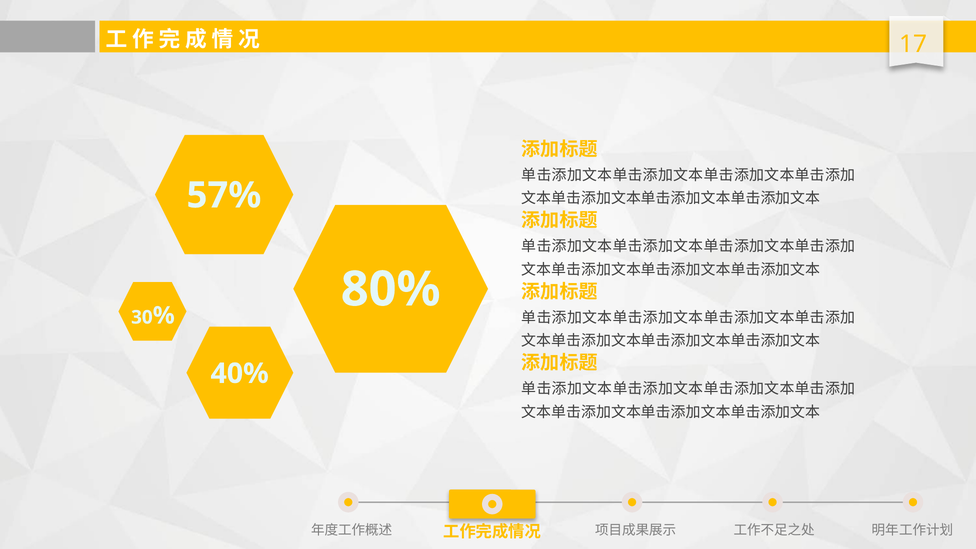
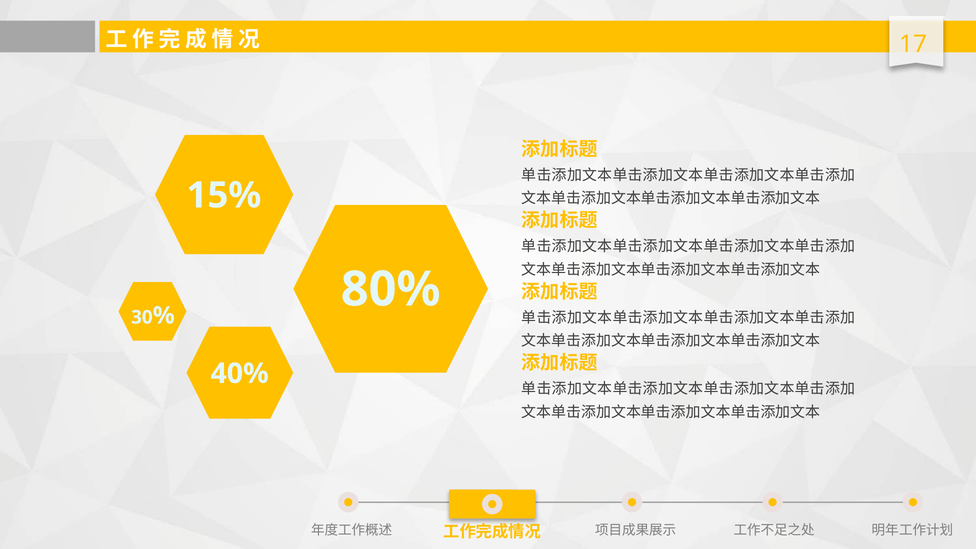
57%: 57% -> 15% (224, 195)
